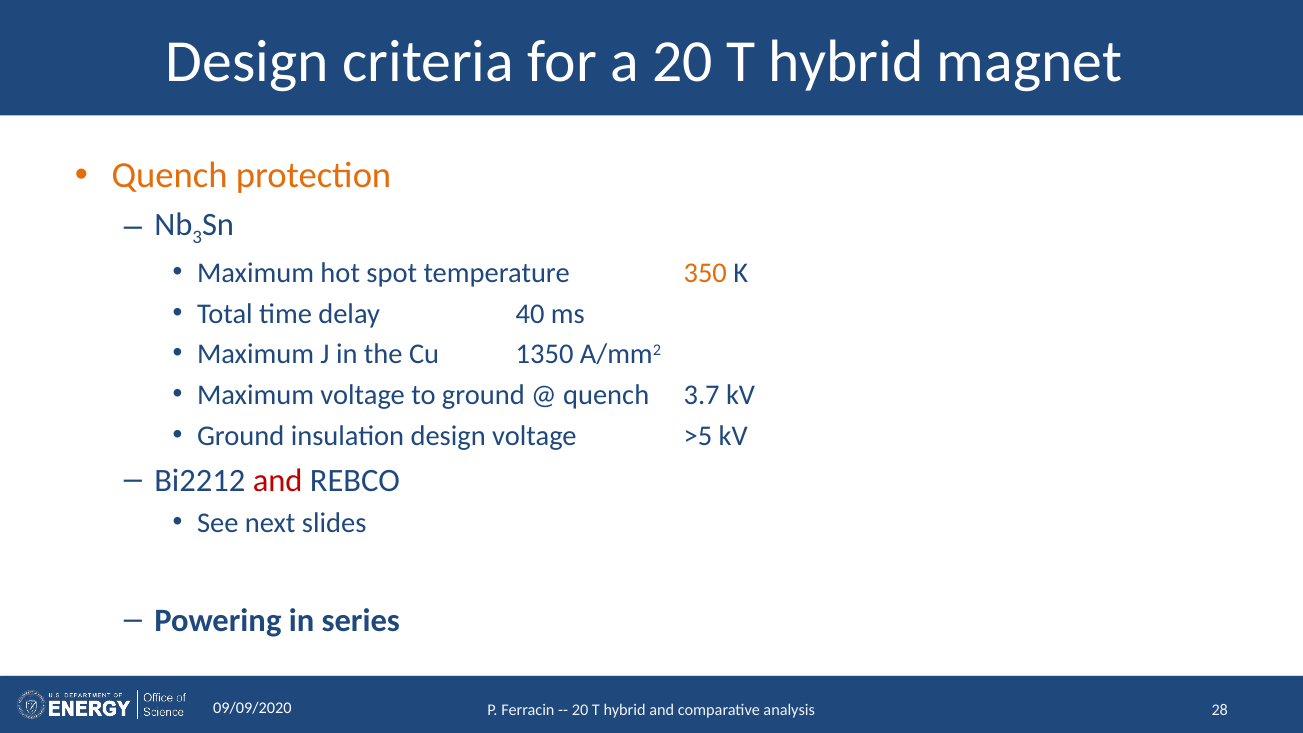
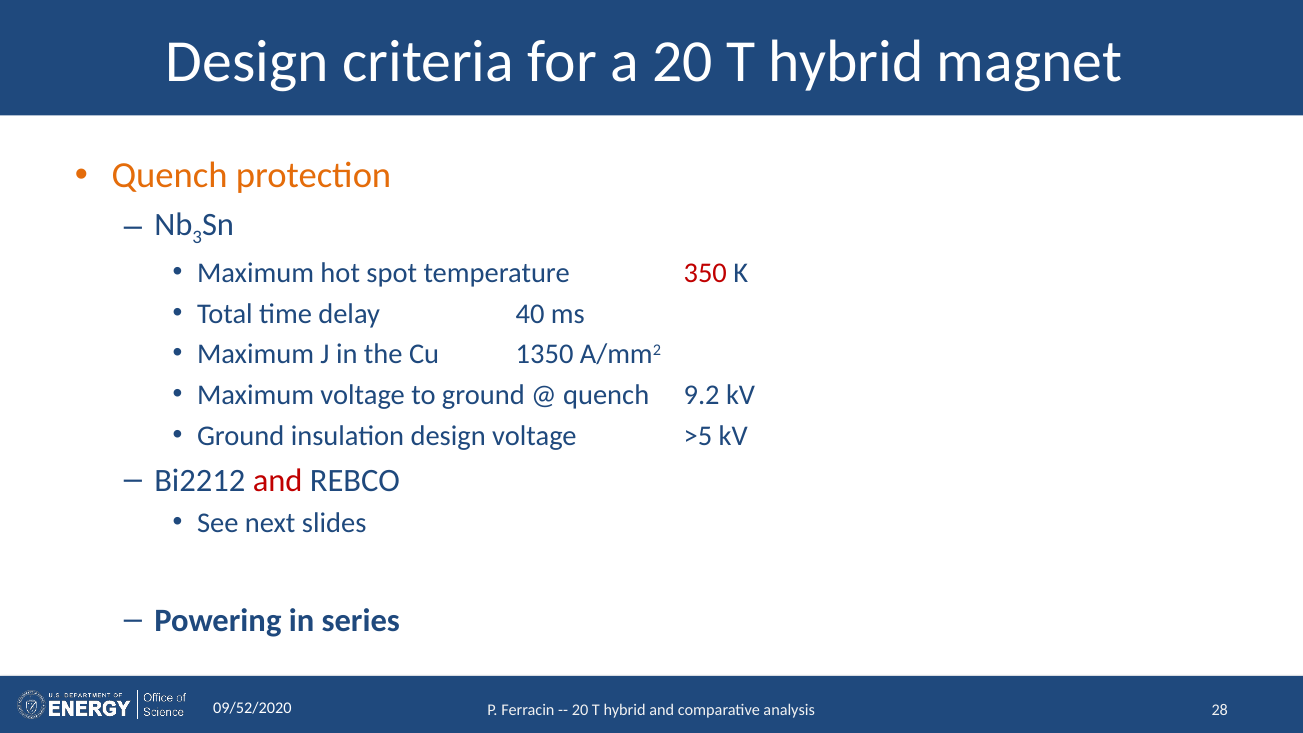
350 colour: orange -> red (705, 273)
3.7: 3.7 -> 9.2 (702, 395)
09/09/2020: 09/09/2020 -> 09/52/2020 (252, 708)
